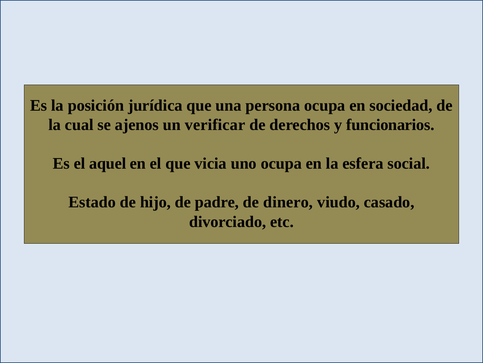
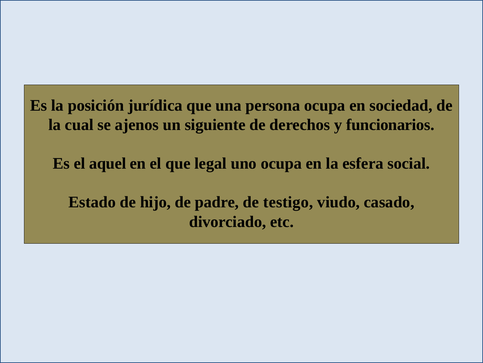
verificar: verificar -> siguiente (215, 125)
vicia: vicia -> legal (211, 163)
dinero: dinero -> testigo (288, 202)
